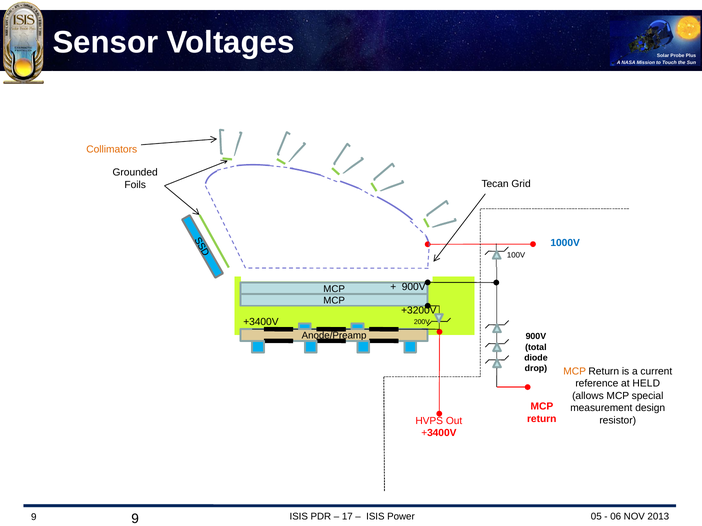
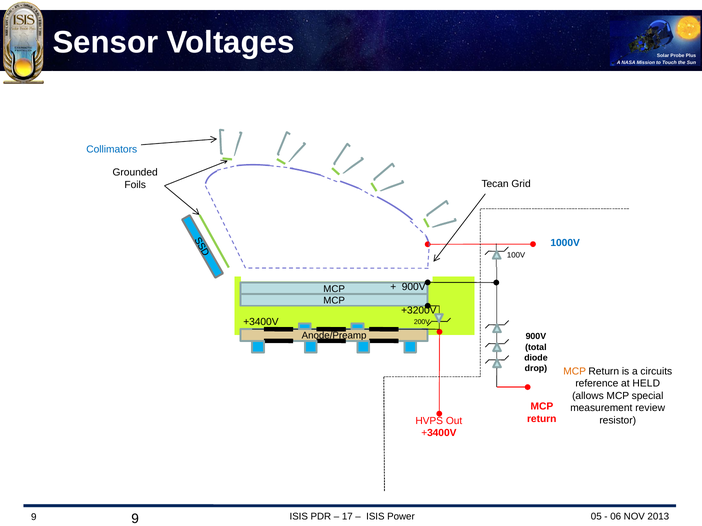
Collimators colour: orange -> blue (112, 149)
current: current -> circuits (656, 372)
design: design -> review (650, 408)
